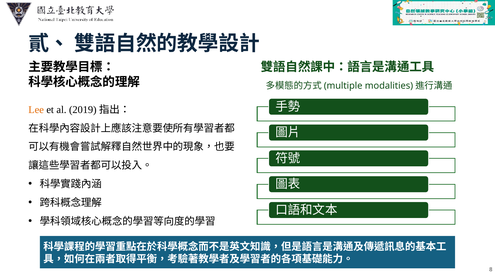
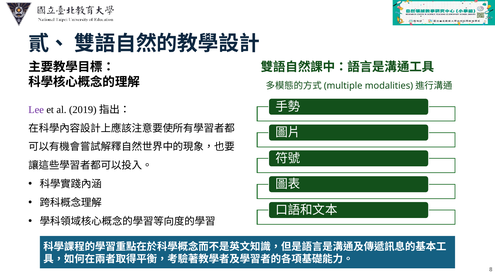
Lee colour: orange -> purple (36, 109)
